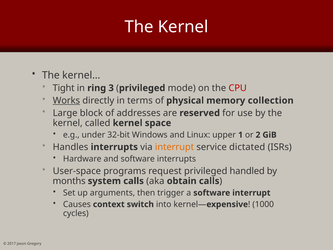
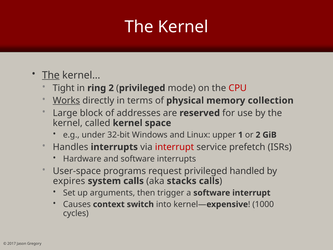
The underline: none -> present (51, 75)
ring 3: 3 -> 2 (111, 88)
interrupt colour: orange -> red (175, 147)
dictated: dictated -> prefetch (247, 147)
months: months -> expires (69, 181)
obtain: obtain -> stacks (182, 181)
